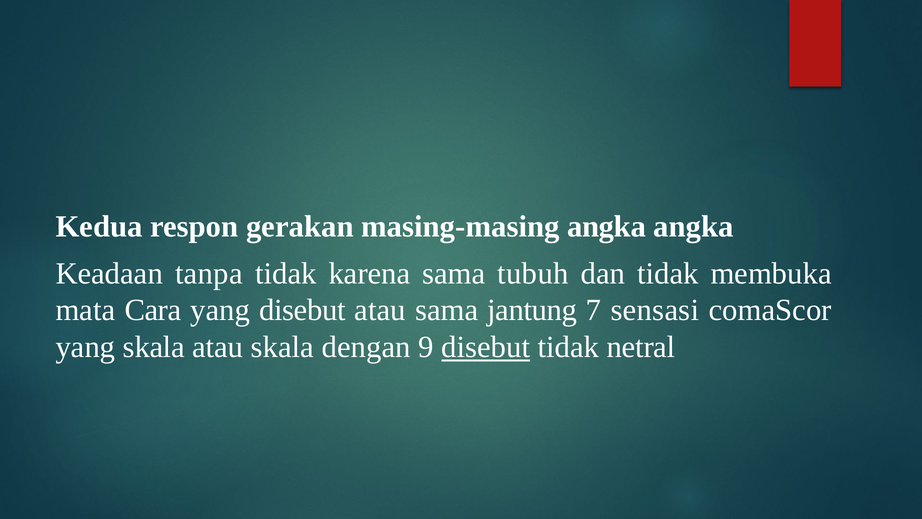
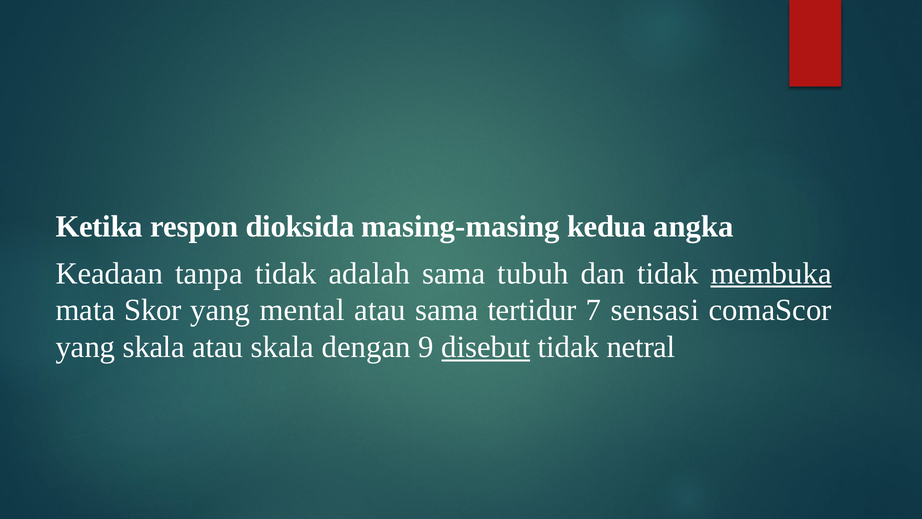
Kedua: Kedua -> Ketika (99, 227)
gerakan: gerakan -> dioksida (300, 227)
masing-masing angka: angka -> kedua (607, 227)
karena: karena -> adalah (369, 273)
membuka underline: none -> present (771, 273)
Cara: Cara -> Skor (153, 310)
yang disebut: disebut -> mental (302, 310)
jantung: jantung -> tertidur (532, 310)
